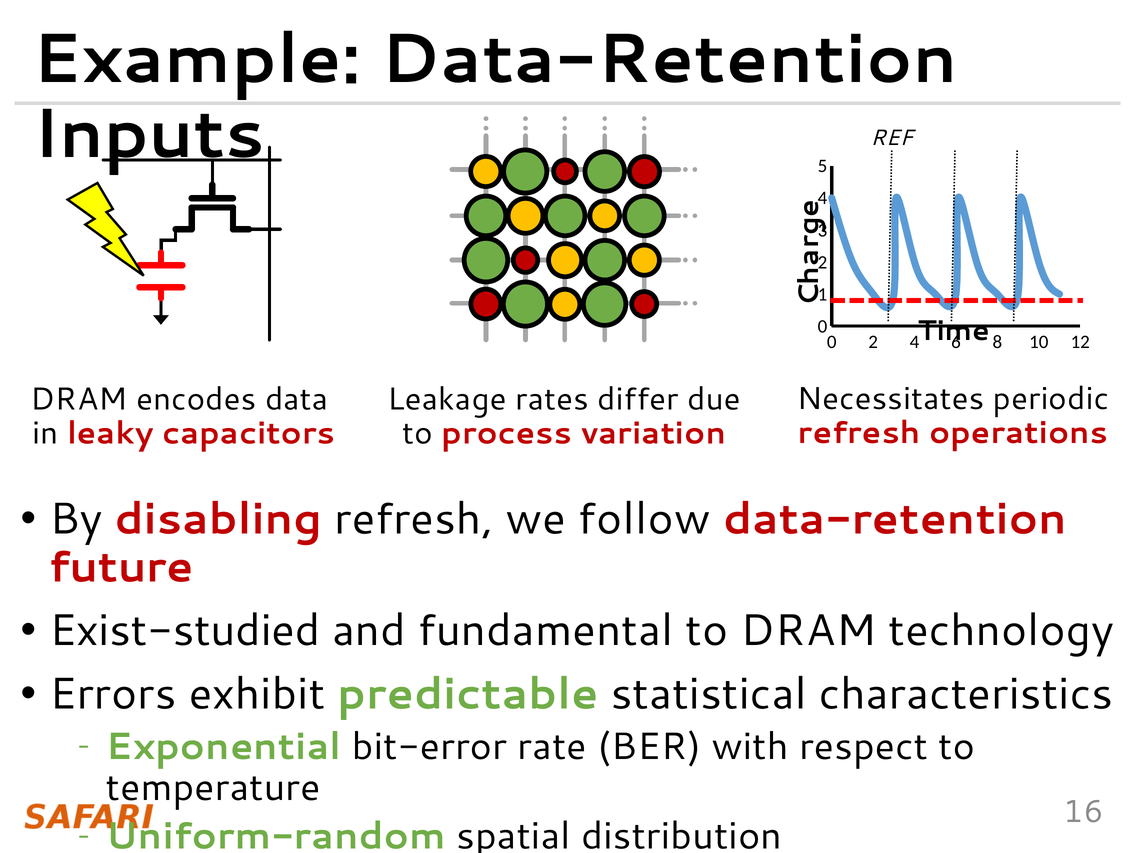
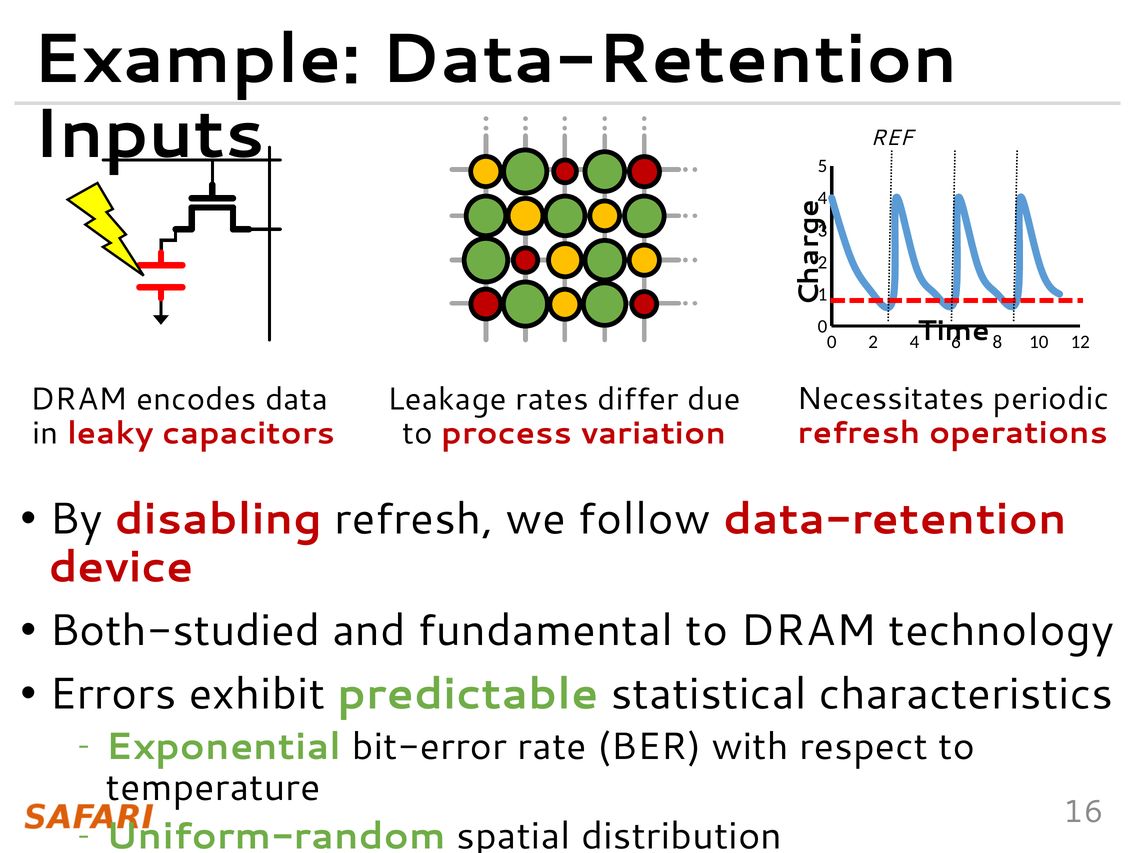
future: future -> device (121, 567)
Exist-studied: Exist-studied -> Both-studied (185, 631)
